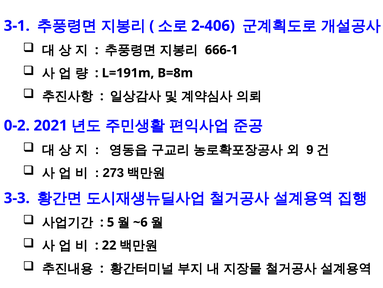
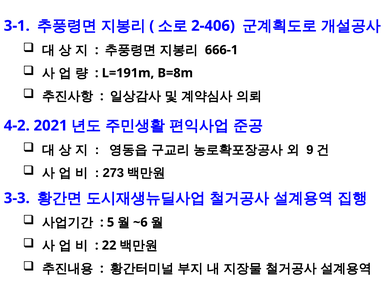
0-2: 0-2 -> 4-2 (17, 125)
